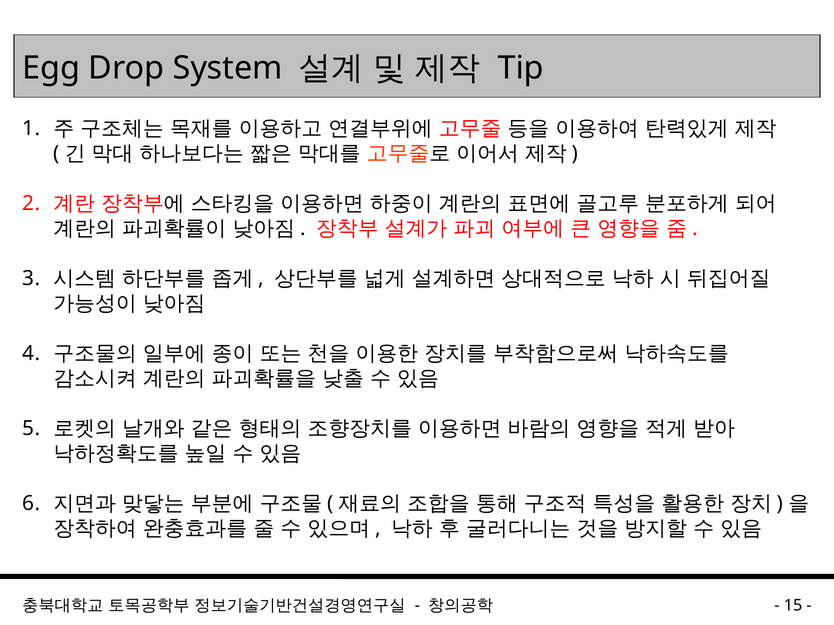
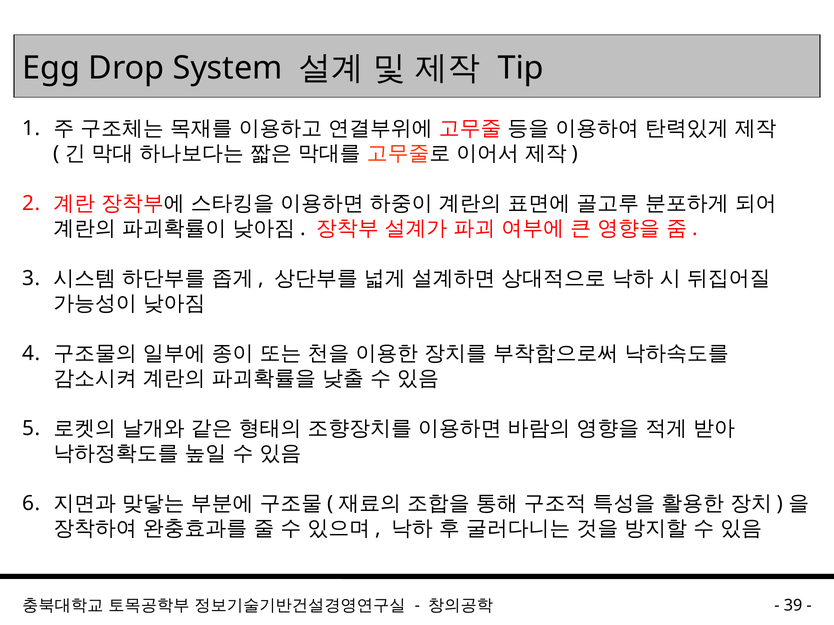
15: 15 -> 39 (793, 606)
